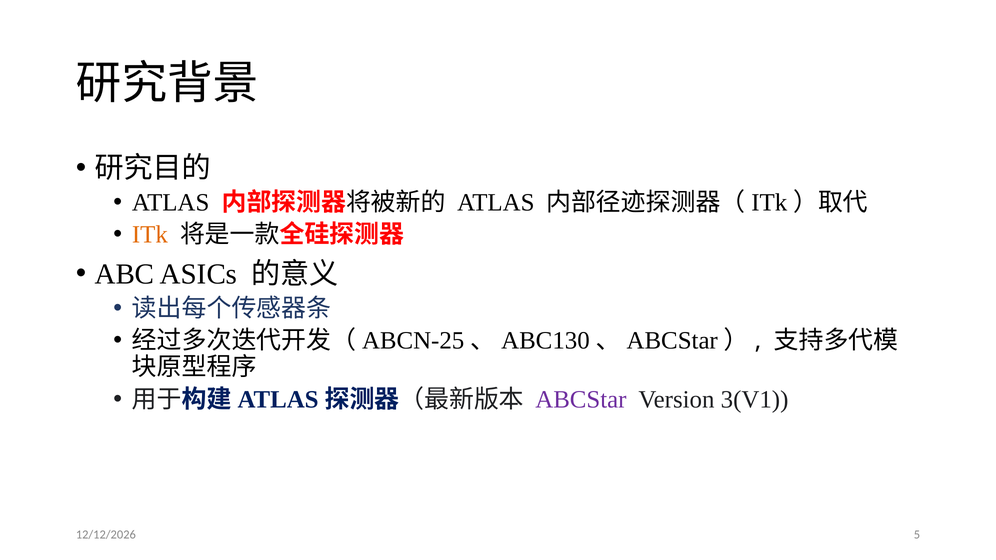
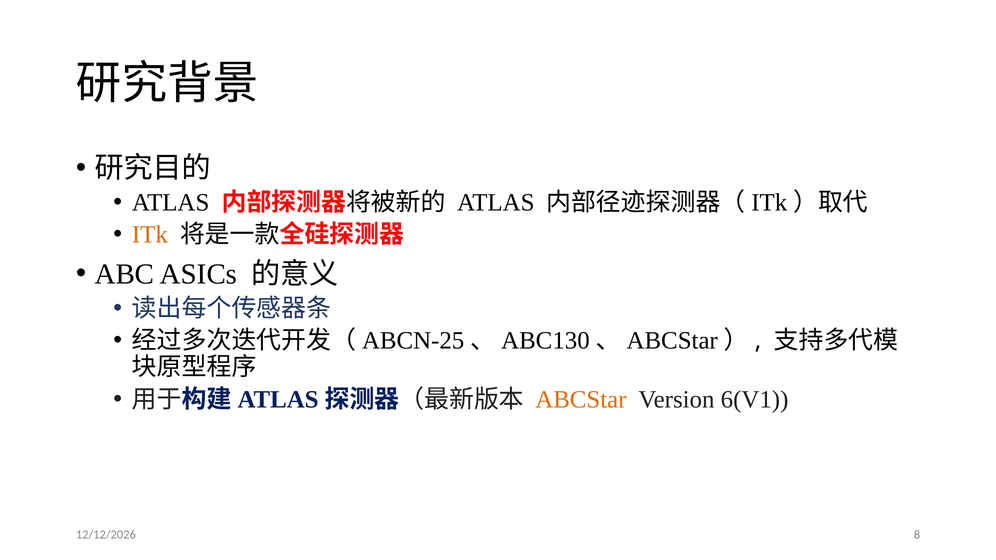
ABCStar colour: purple -> orange (581, 399)
3(V1: 3(V1 -> 6(V1 (755, 399)
5: 5 -> 8 (917, 535)
